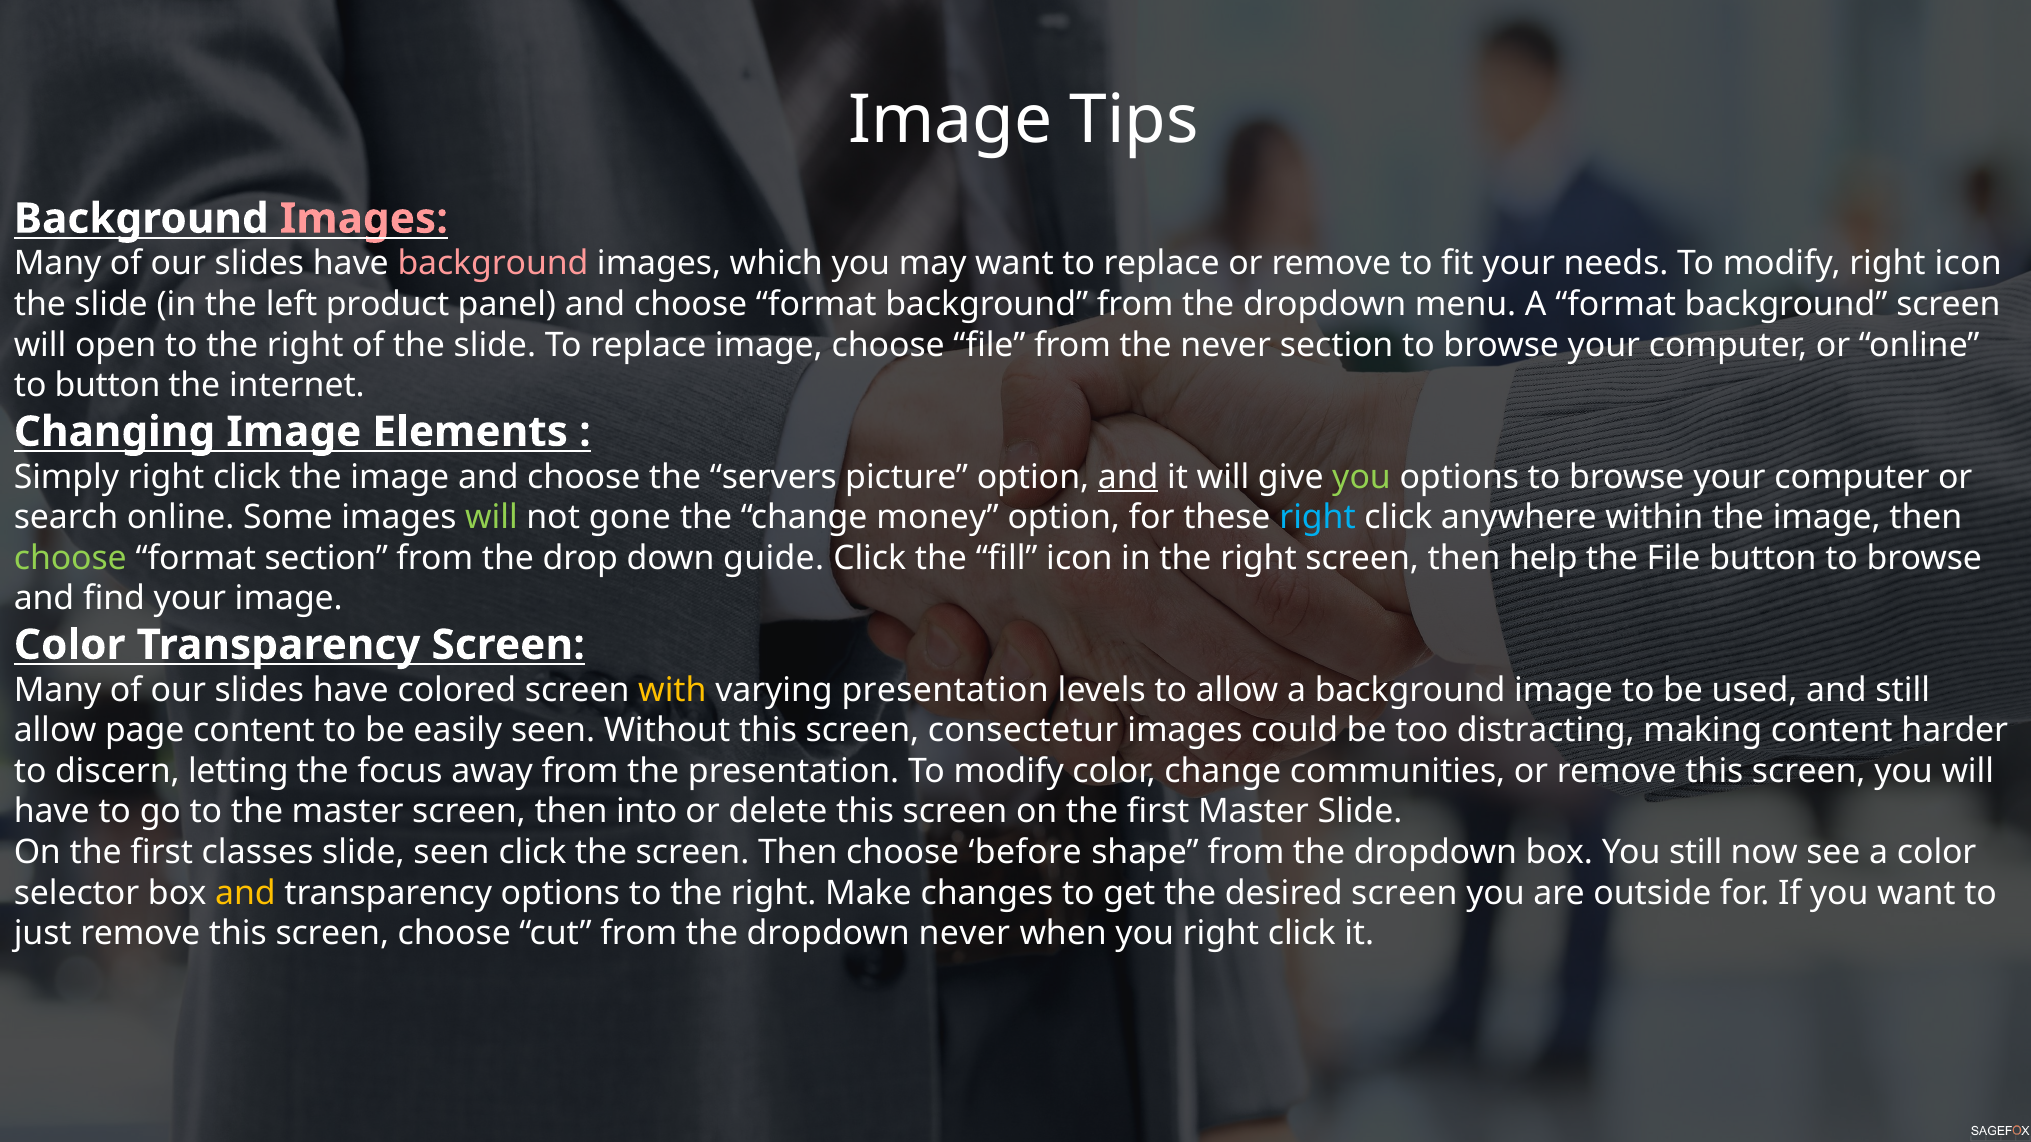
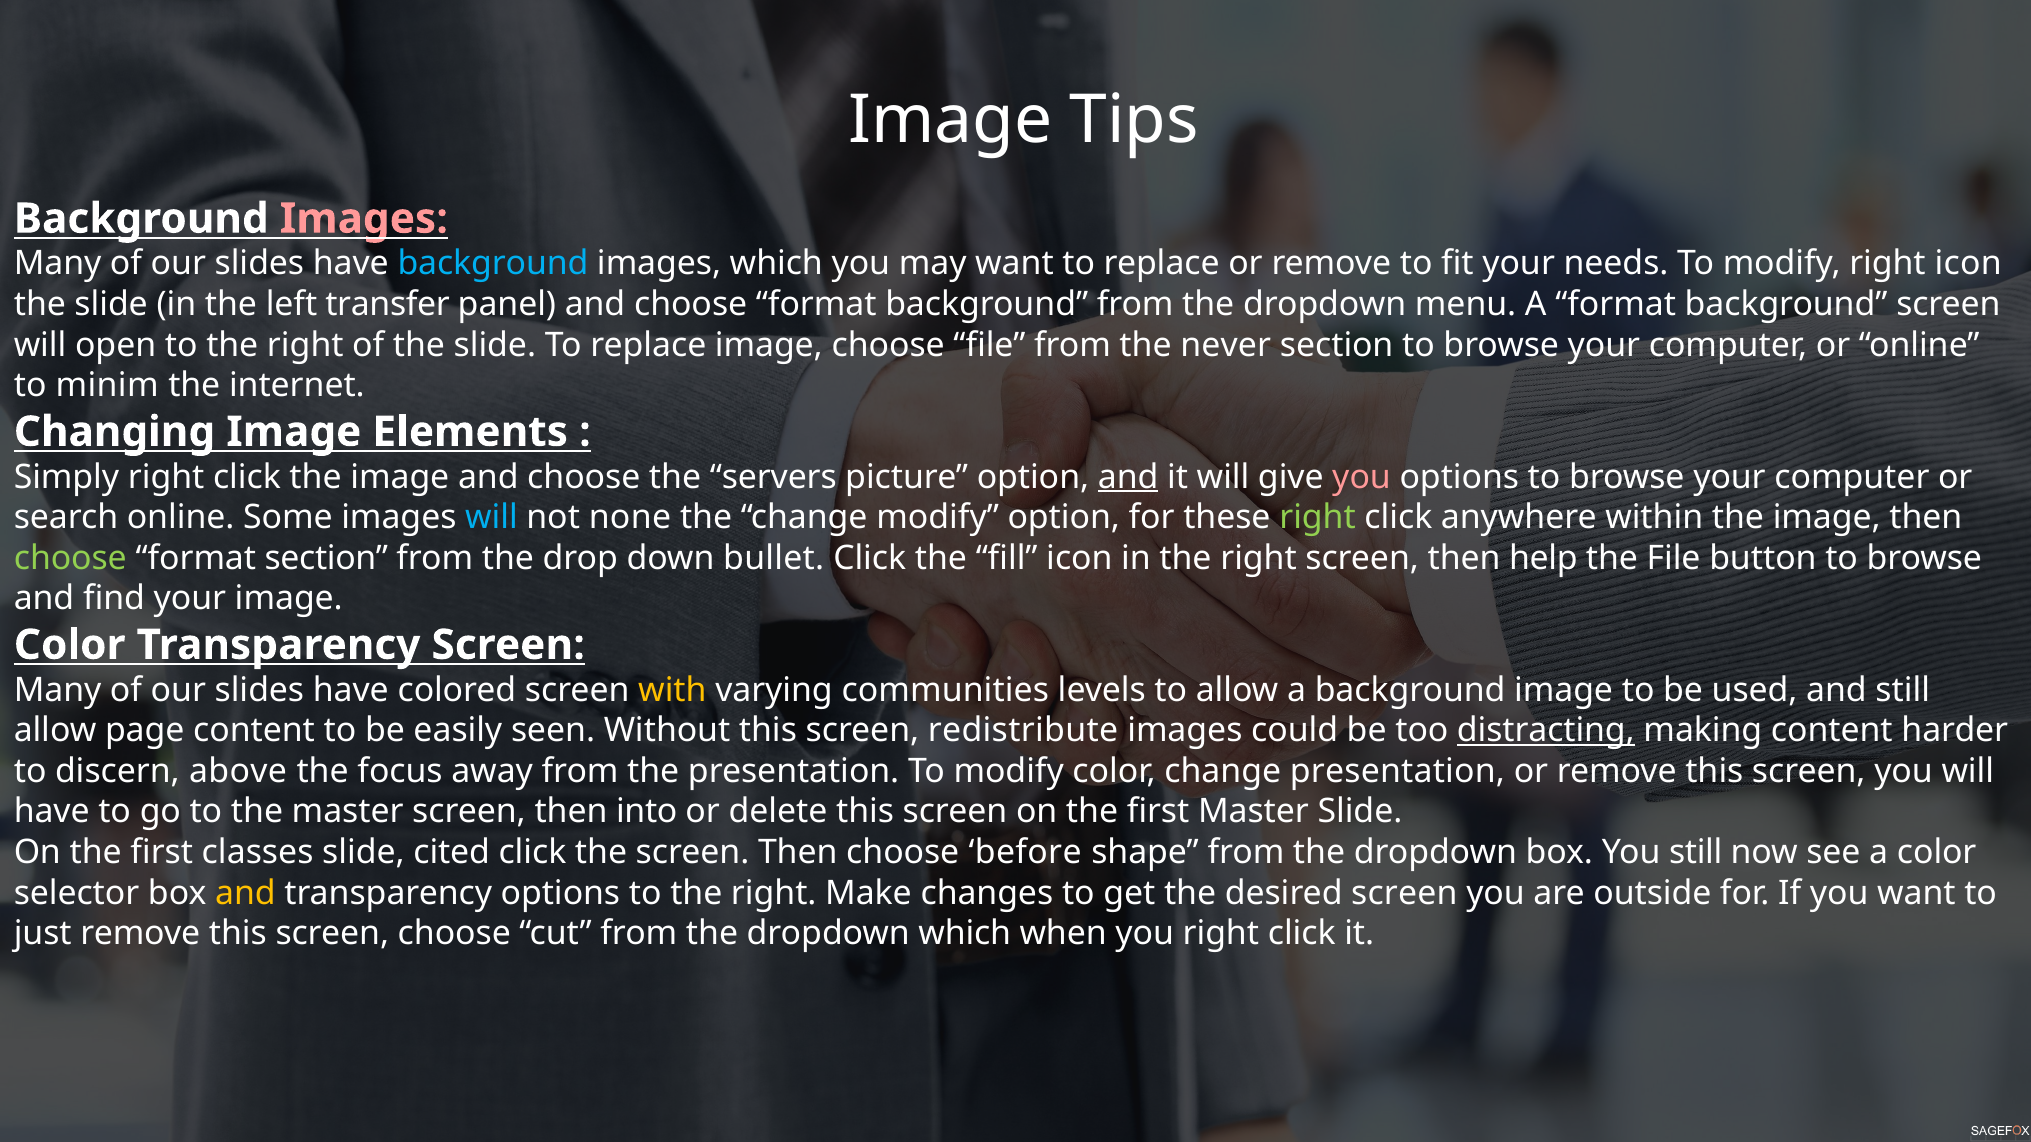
background colour: pink -> light blue (493, 264)
product: product -> transfer (388, 305)
to button: button -> minim (107, 386)
you colour: light green -> pink (1362, 477)
will colour: light green -> light blue (491, 518)
gone: gone -> none (630, 518)
change money: money -> modify (938, 518)
right colour: light blue -> light green (1318, 518)
guide: guide -> bullet (774, 558)
varying presentation: presentation -> communities (945, 690)
consectetur: consectetur -> redistribute (1023, 731)
distracting underline: none -> present (1546, 731)
letting: letting -> above (238, 772)
change communities: communities -> presentation (1397, 772)
slide seen: seen -> cited (452, 853)
dropdown never: never -> which (965, 934)
